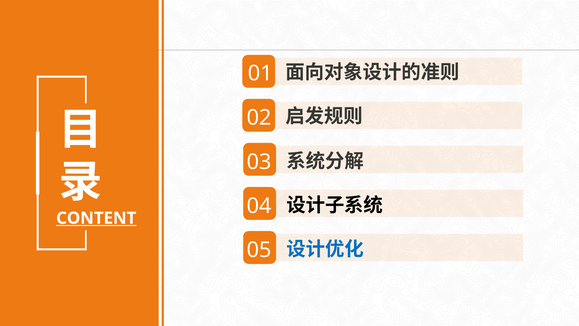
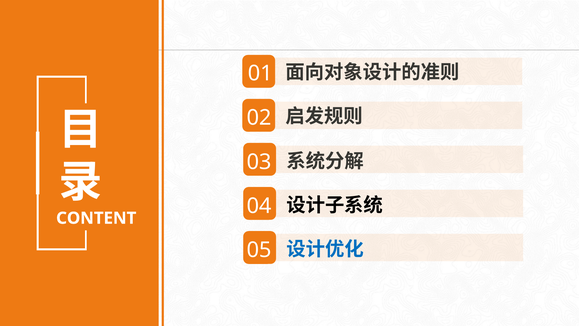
CONTENT underline: present -> none (96, 218)
